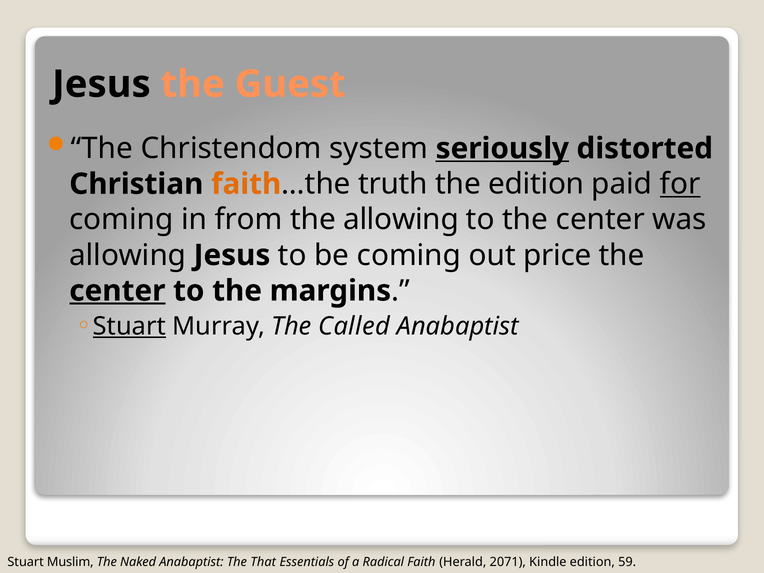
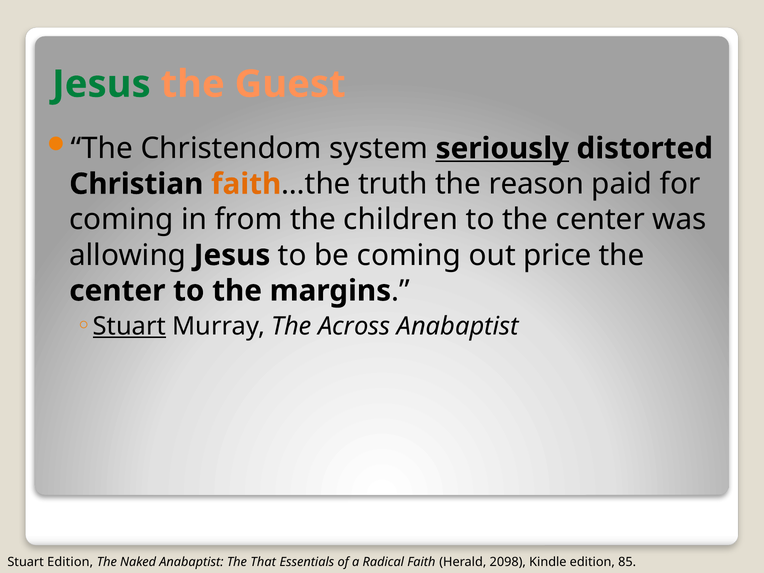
Jesus colour: black -> green (101, 84)
the edition: edition -> reason (536, 184)
for underline: present -> none (680, 184)
the allowing: allowing -> children (401, 220)
center underline: present -> none (117, 291)
Called: Called -> Across (354, 326)
Stuart Muslim: Muslim -> Edition (70, 562)
2071: 2071 -> 2098 (508, 562)
59: 59 -> 85 (627, 562)
